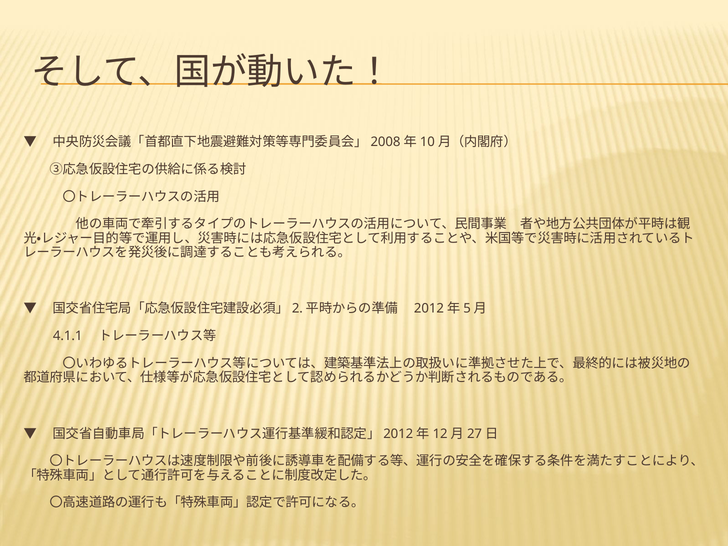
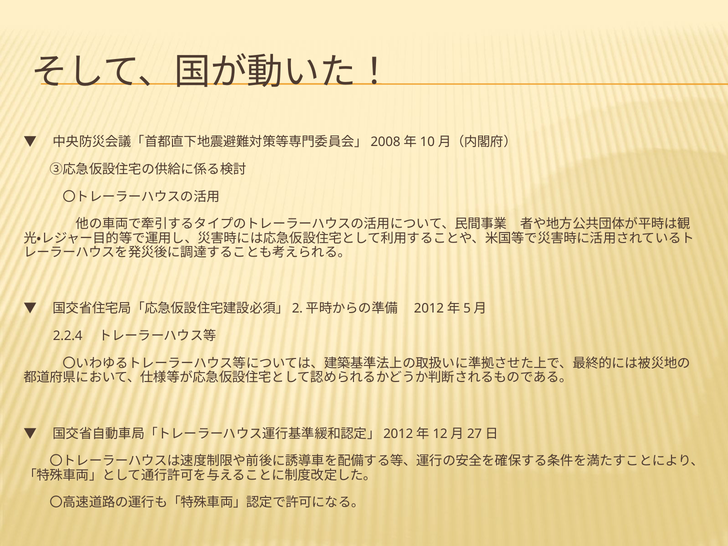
4.1.1: 4.1.1 -> 2.2.4 (68, 336)
